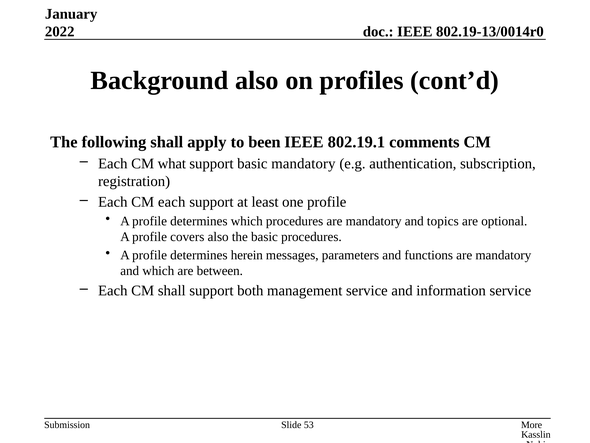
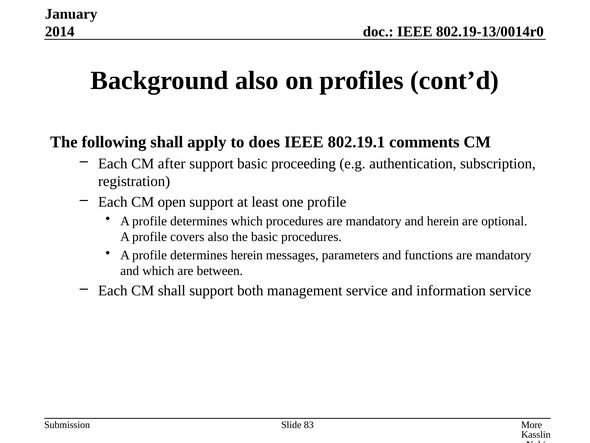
2022: 2022 -> 2014 (60, 31)
been: been -> does (264, 142)
what: what -> after (172, 163)
basic mandatory: mandatory -> proceeding (303, 163)
CM each: each -> open (172, 202)
and topics: topics -> herein (443, 221)
53: 53 -> 83 (309, 424)
